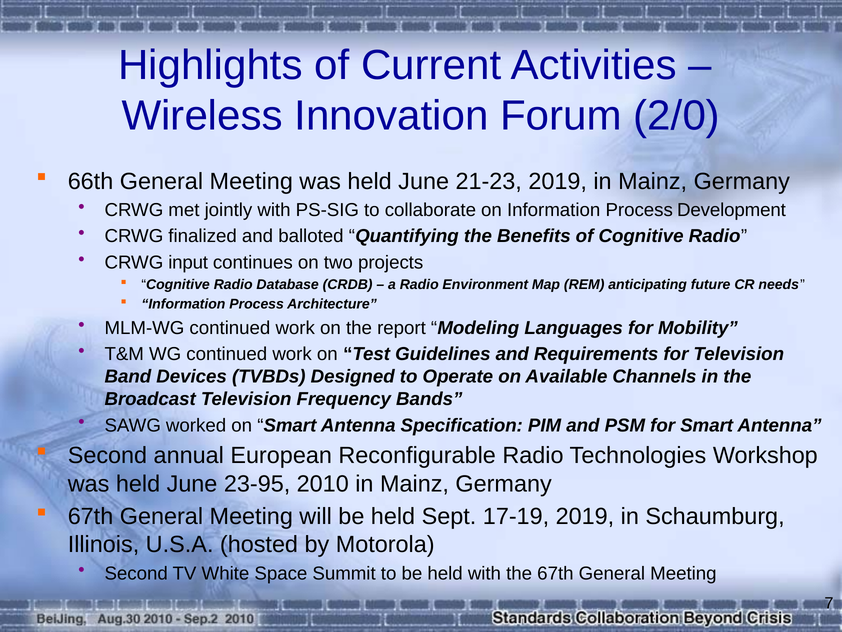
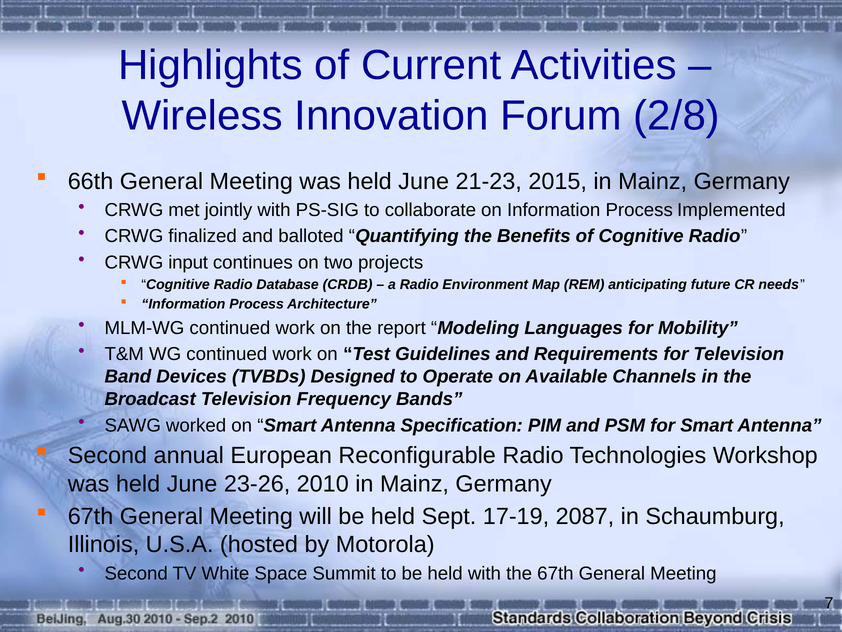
2/0: 2/0 -> 2/8 (677, 116)
21-23 2019: 2019 -> 2015 (558, 181)
Development: Development -> Implemented (731, 210)
23-95: 23-95 -> 23-26 (257, 483)
17-19 2019: 2019 -> 2087 (585, 516)
